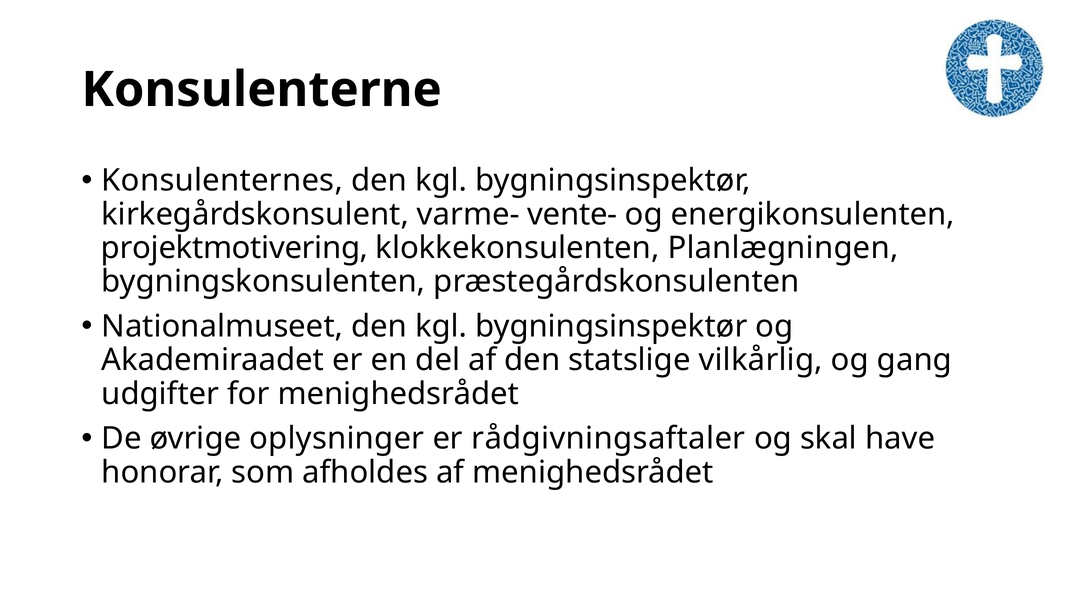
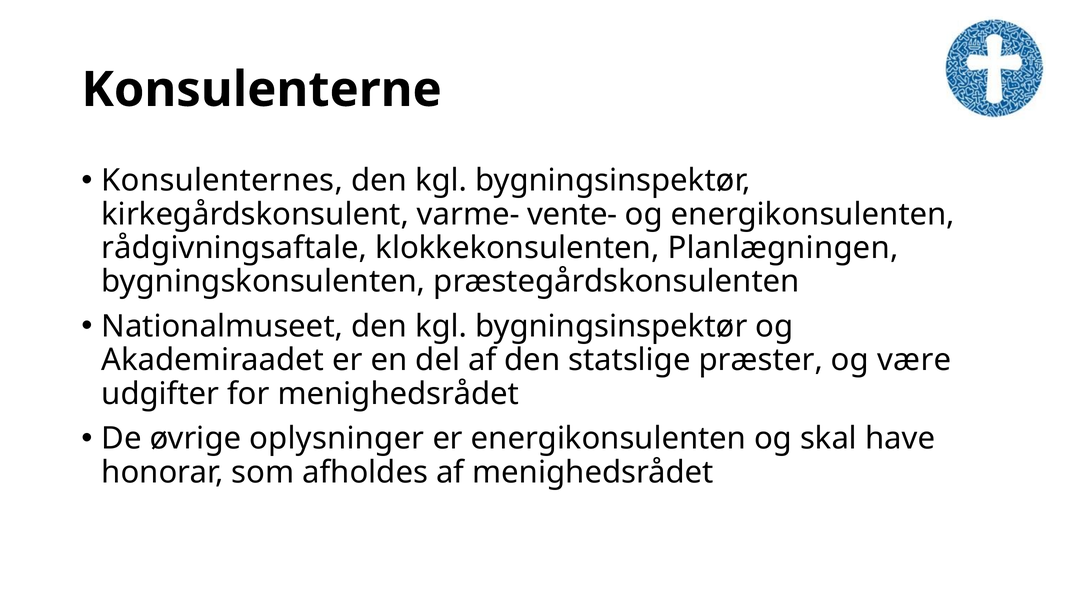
projektmotivering: projektmotivering -> rådgivningsaftale (234, 248)
vilkårlig: vilkårlig -> præster (761, 360)
gang: gang -> være (914, 360)
er rådgivningsaftaler: rådgivningsaftaler -> energikonsulenten (609, 438)
